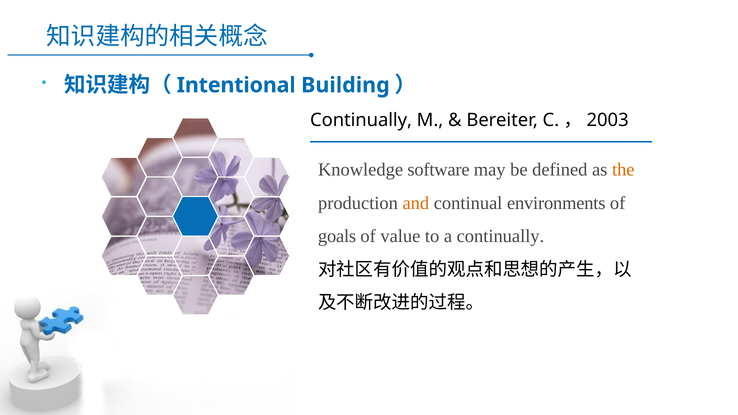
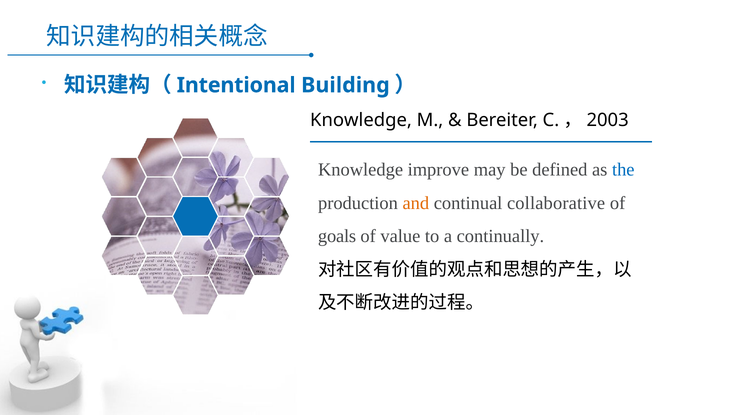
Continually: Continually -> Knowledge (361, 120)
software: software -> improve (438, 170)
the colour: orange -> blue (623, 170)
environments: environments -> collaborative (556, 203)
